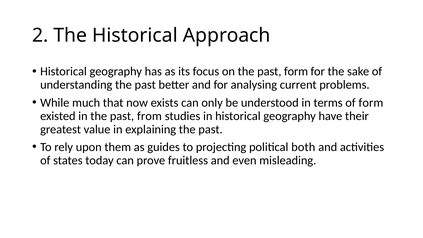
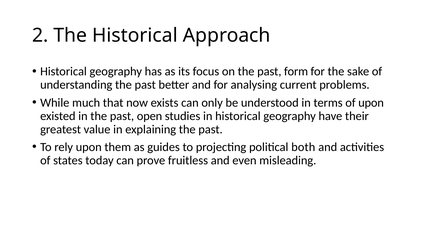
of form: form -> upon (371, 103)
from: from -> open (150, 116)
